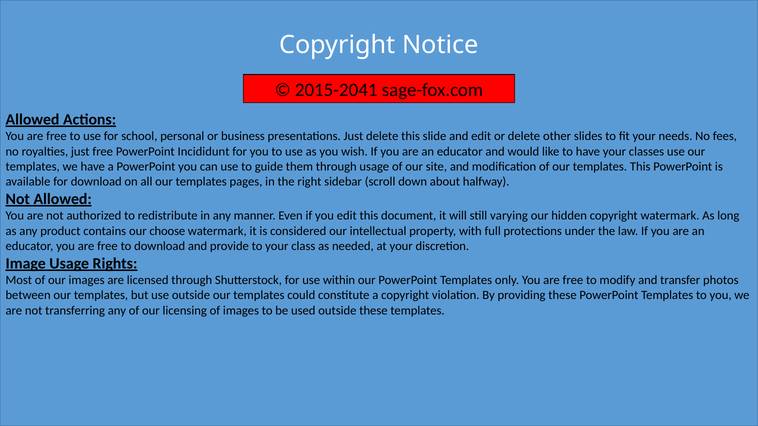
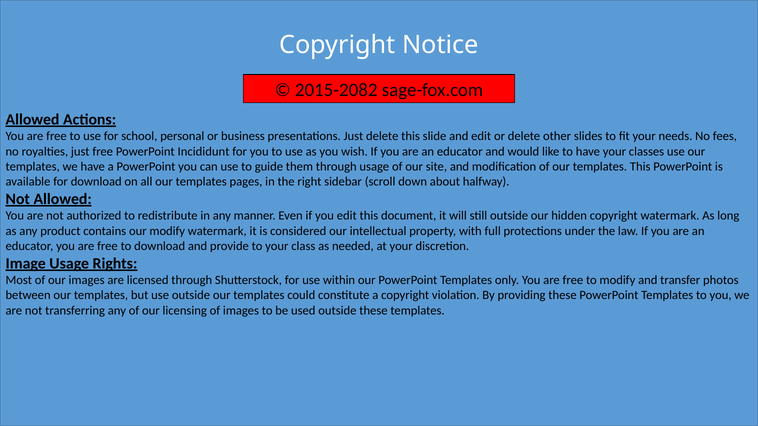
2015-2041: 2015-2041 -> 2015-2082 (336, 90)
still varying: varying -> outside (509, 216)
our choose: choose -> modify (167, 231)
